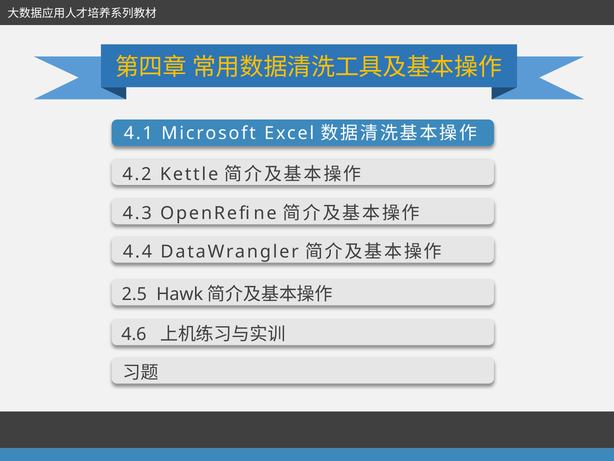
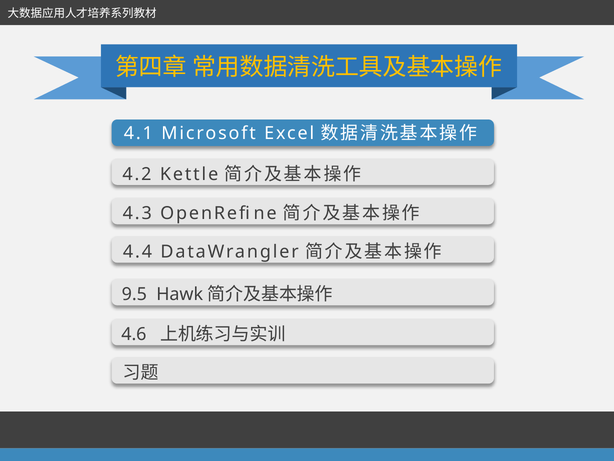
2.5: 2.5 -> 9.5 (134, 294)
